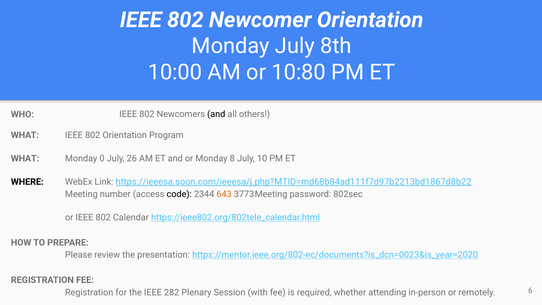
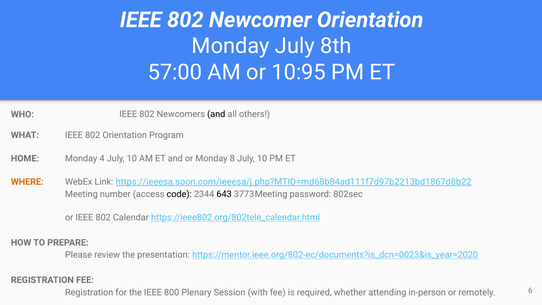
10:00: 10:00 -> 57:00 (175, 72)
10:80: 10:80 -> 10:95 (299, 72)
WHAT: WHAT -> HOME (25, 158)
0: 0 -> 4 (102, 158)
26: 26 -> 10 (132, 158)
WHERE colour: black -> orange (27, 182)
643 colour: orange -> black (224, 194)
282: 282 -> 800 (172, 292)
